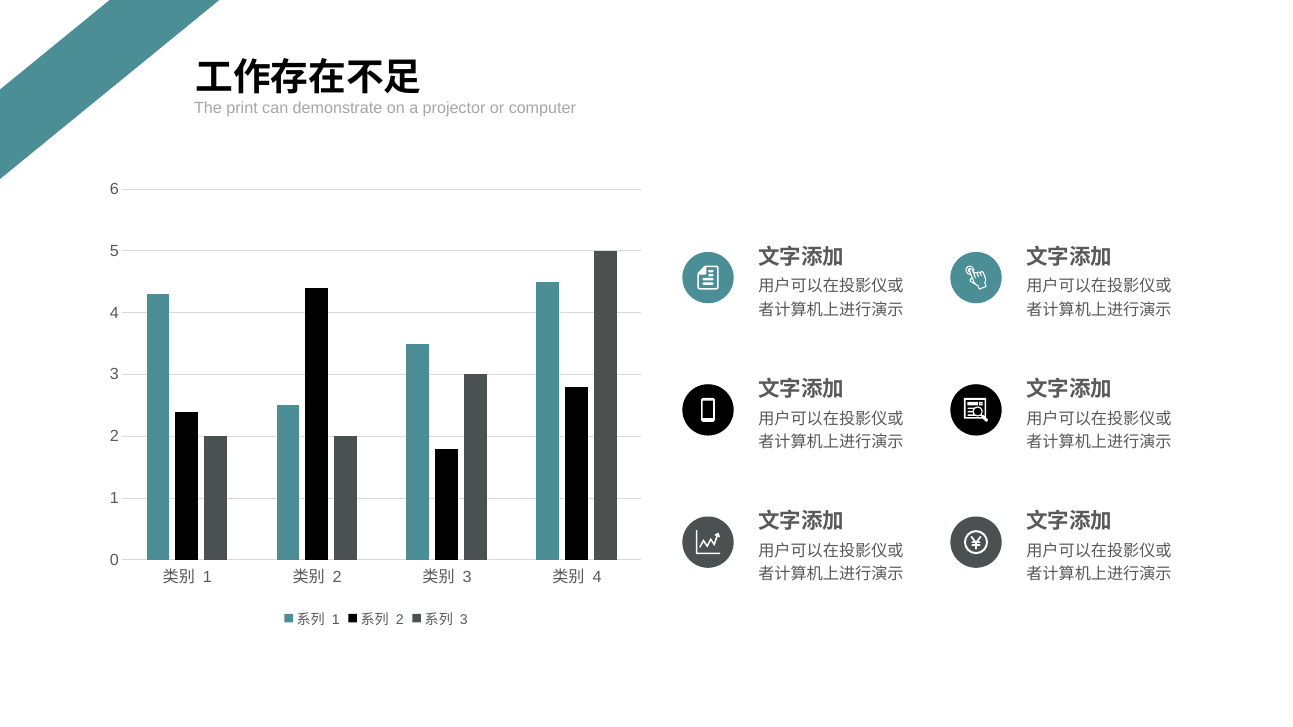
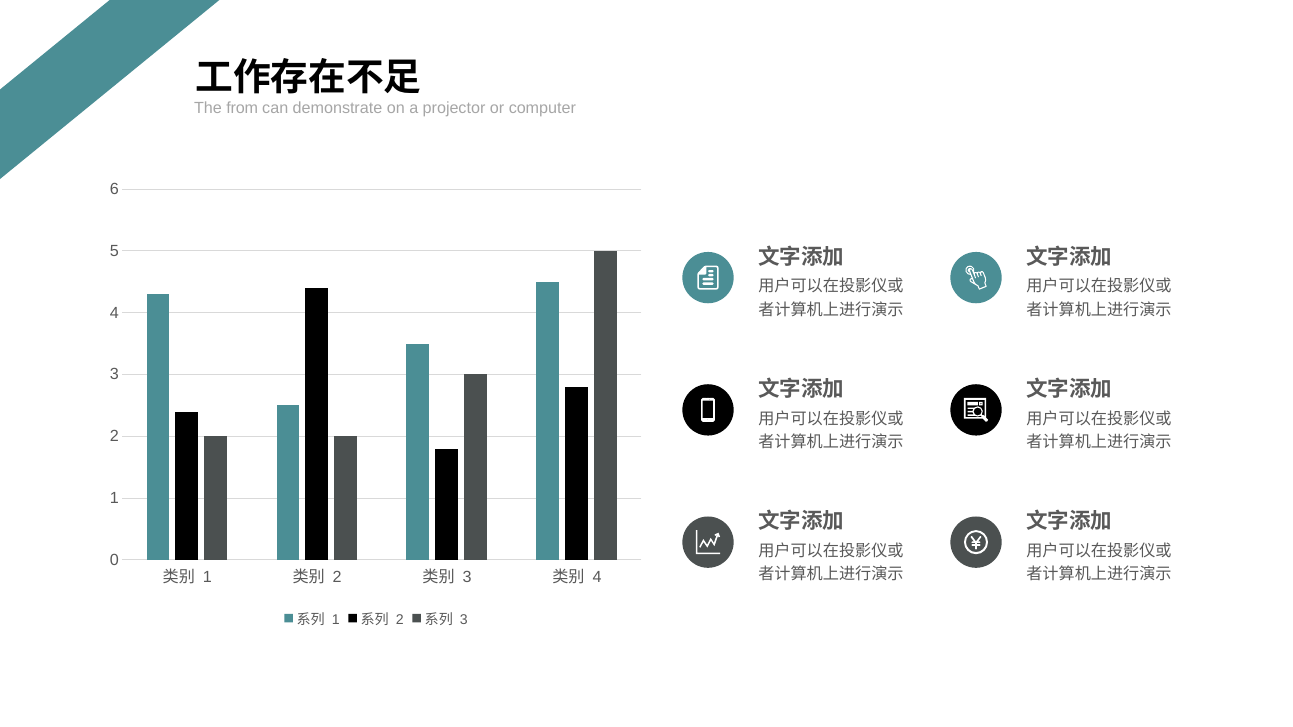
print: print -> from (242, 108)
